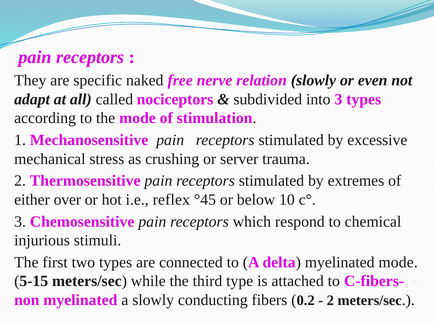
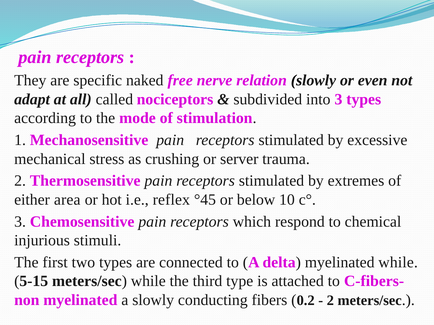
over: over -> area (67, 200)
myelinated mode: mode -> while (398, 263)
